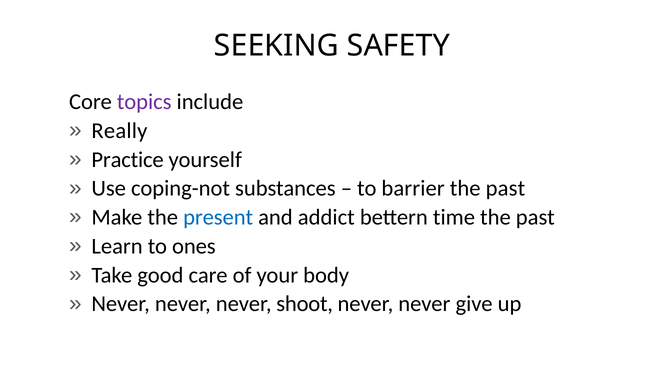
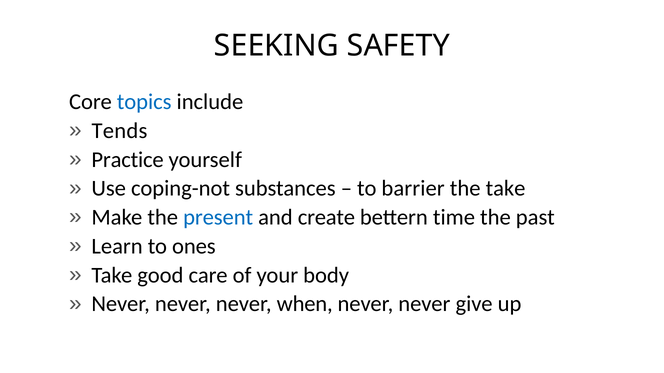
topics colour: purple -> blue (144, 102)
Really: Really -> Tends (119, 131)
past: past -> take (506, 189)
addict: addict -> create (326, 218)
shoot: shoot -> when (305, 304)
